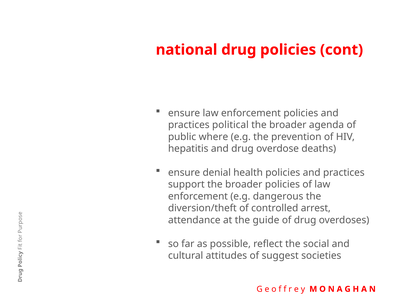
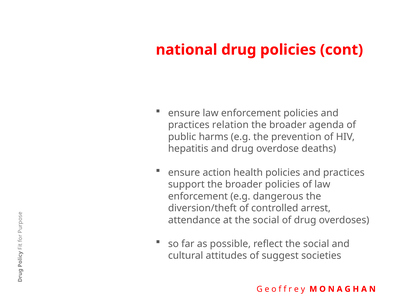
political: political -> relation (230, 125)
where: where -> harms (214, 137)
denial: denial -> action (217, 172)
at the guide: guide -> social (266, 220)
